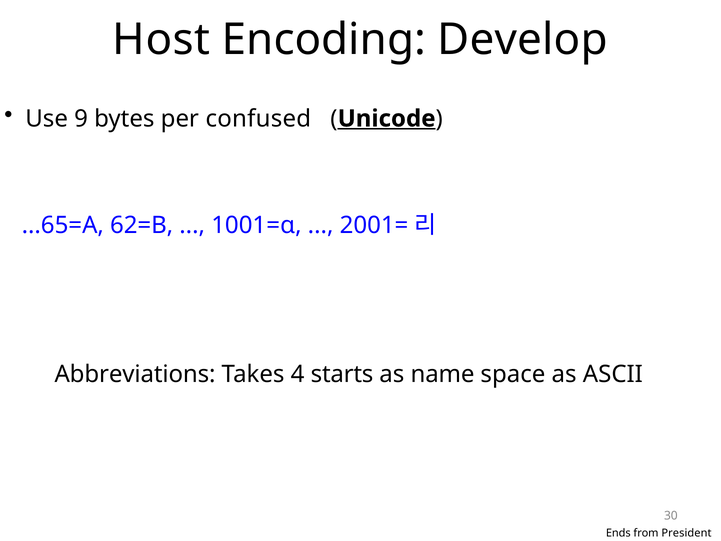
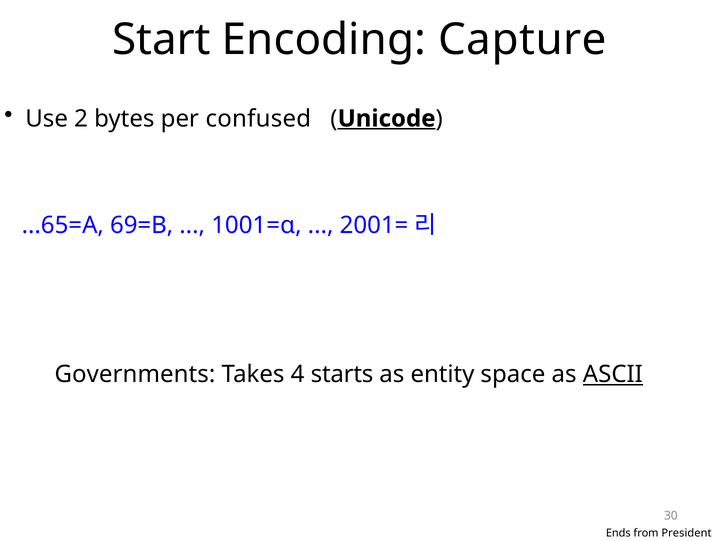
Host: Host -> Start (162, 40)
Develop: Develop -> Capture (522, 40)
9: 9 -> 2 (81, 119)
62=B: 62=B -> 69=B (142, 225)
Abbreviations: Abbreviations -> Governments (135, 374)
name: name -> entity (443, 374)
ASCII underline: none -> present (613, 374)
